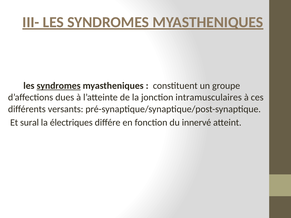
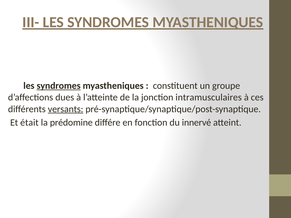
versants underline: none -> present (66, 109)
sural: sural -> était (29, 123)
électriques: électriques -> prédomine (71, 123)
